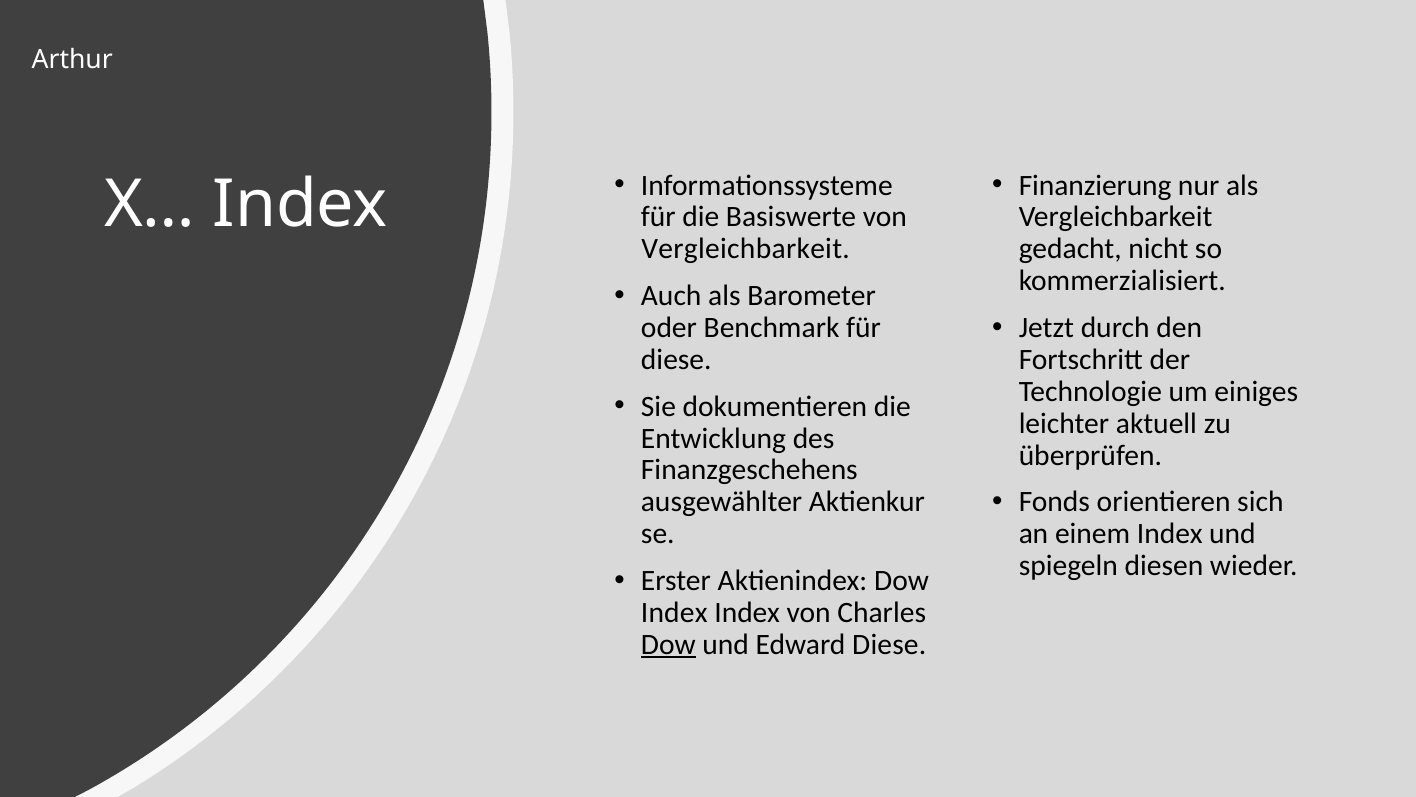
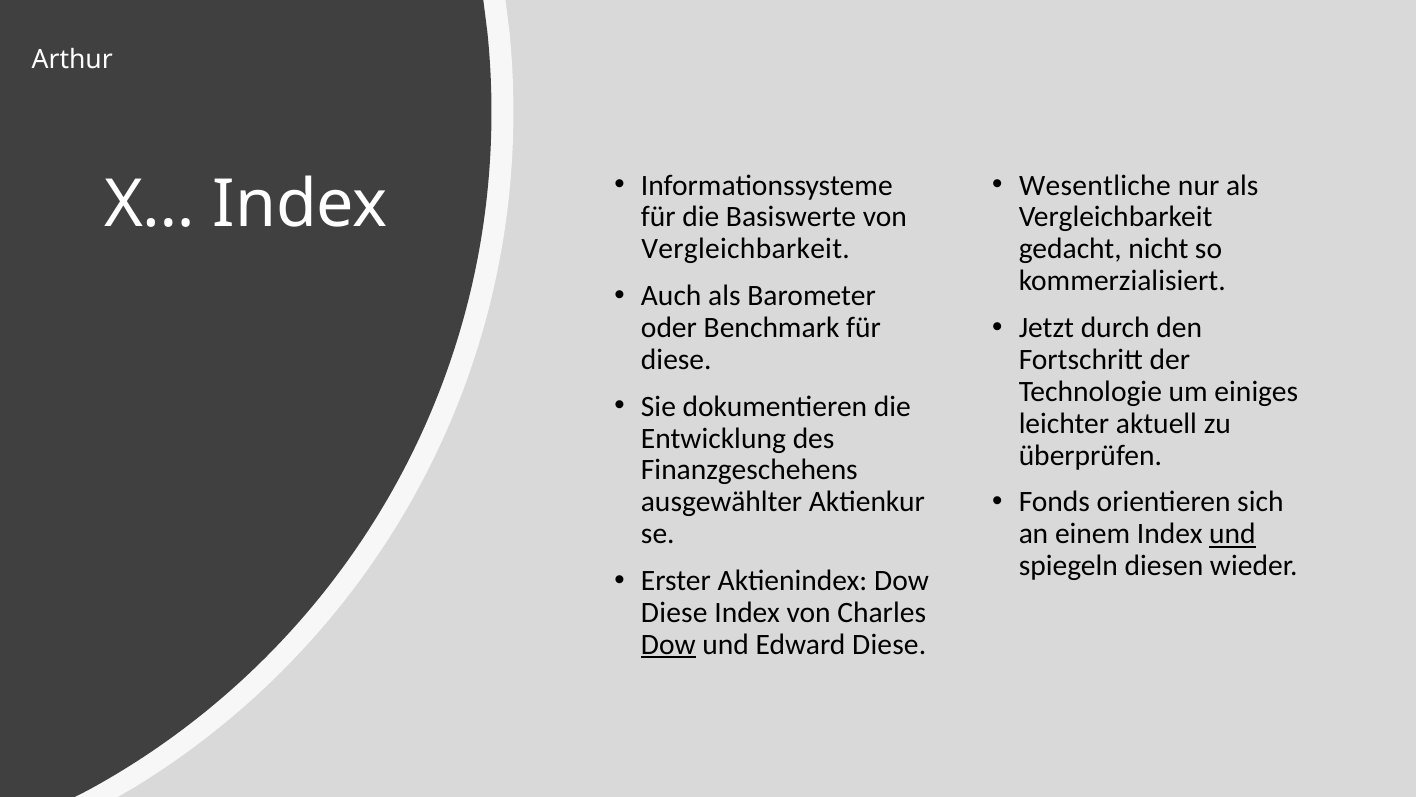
Finanzierung: Finanzierung -> Wesentliche (1095, 185)
und underline: none -> present (1232, 534)
Index: Index -> Diese (674, 612)
